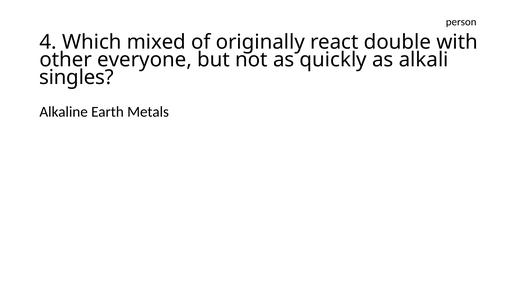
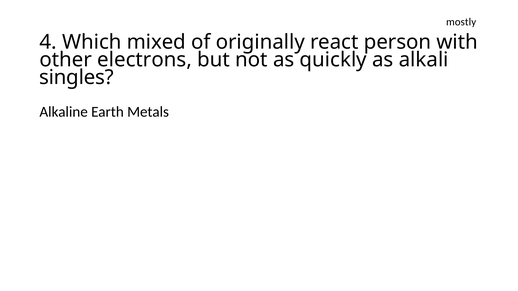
person: person -> mostly (461, 22)
double: double -> person (398, 42)
everyone: everyone -> electrons (145, 60)
